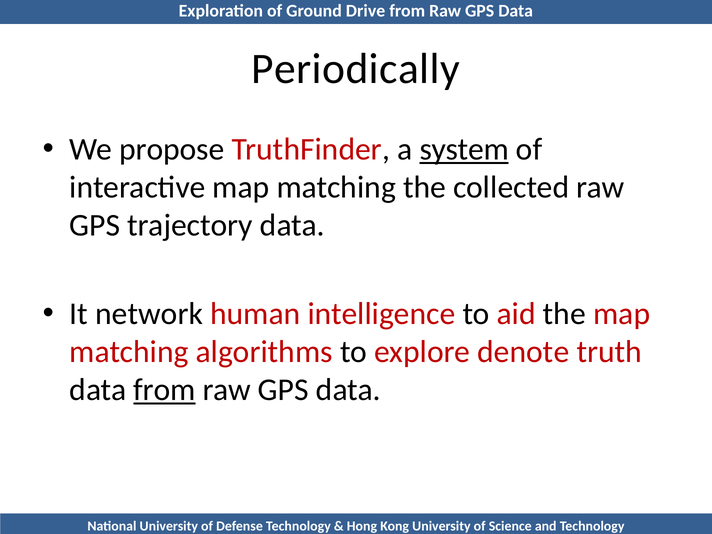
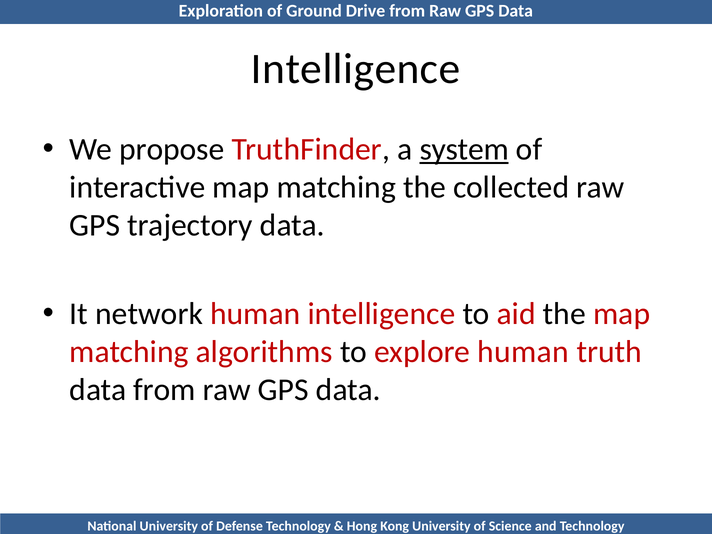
Periodically: Periodically -> Intelligence (356, 69)
explore denote: denote -> human (523, 352)
from underline: present -> none (165, 390)
